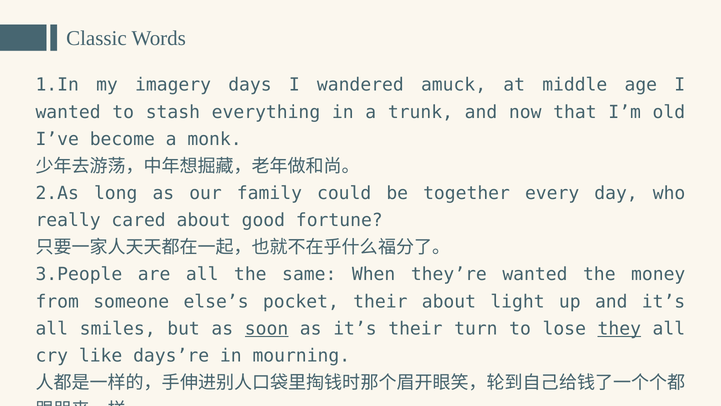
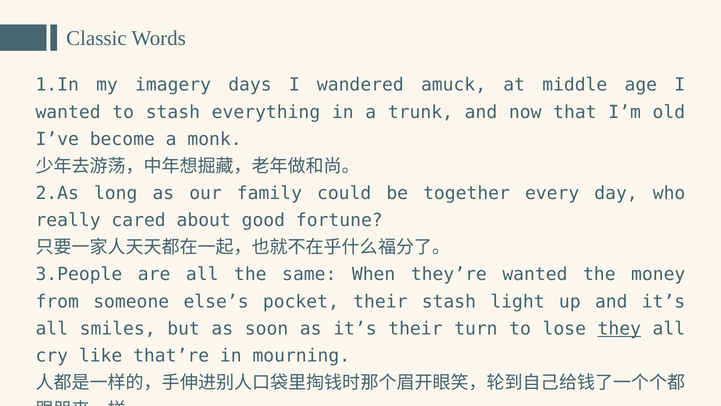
their about: about -> stash (449, 301)
soon underline: present -> none (267, 328)
days’re: days’re -> that’re (171, 355)
